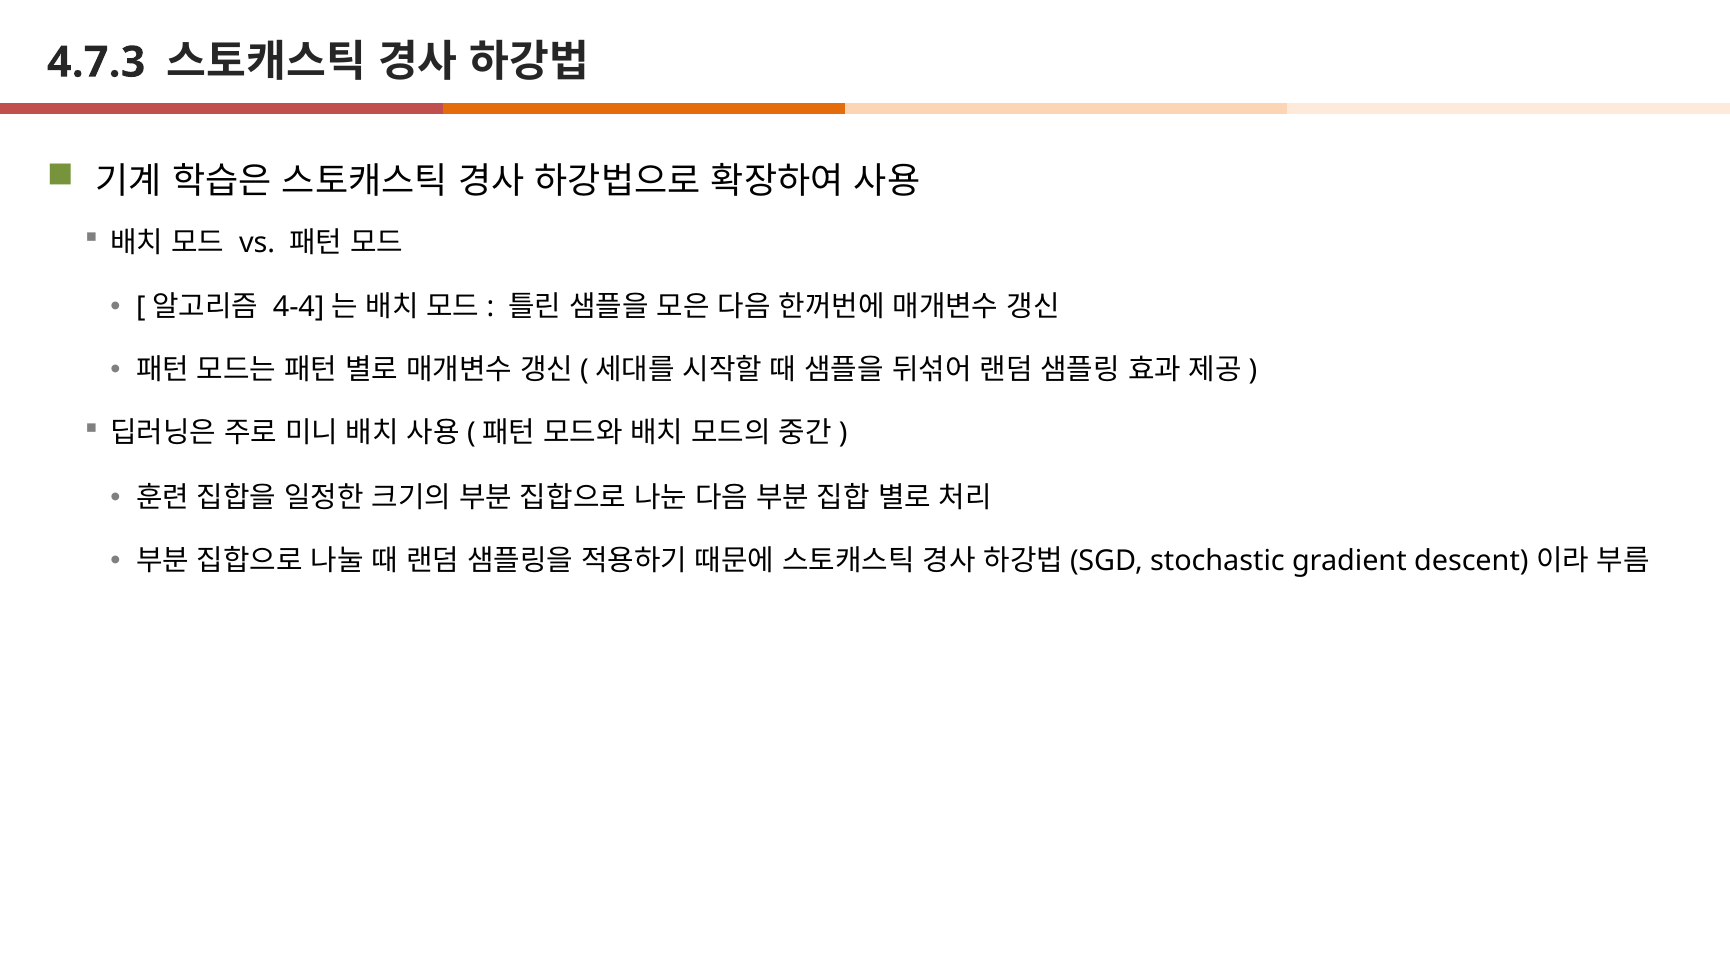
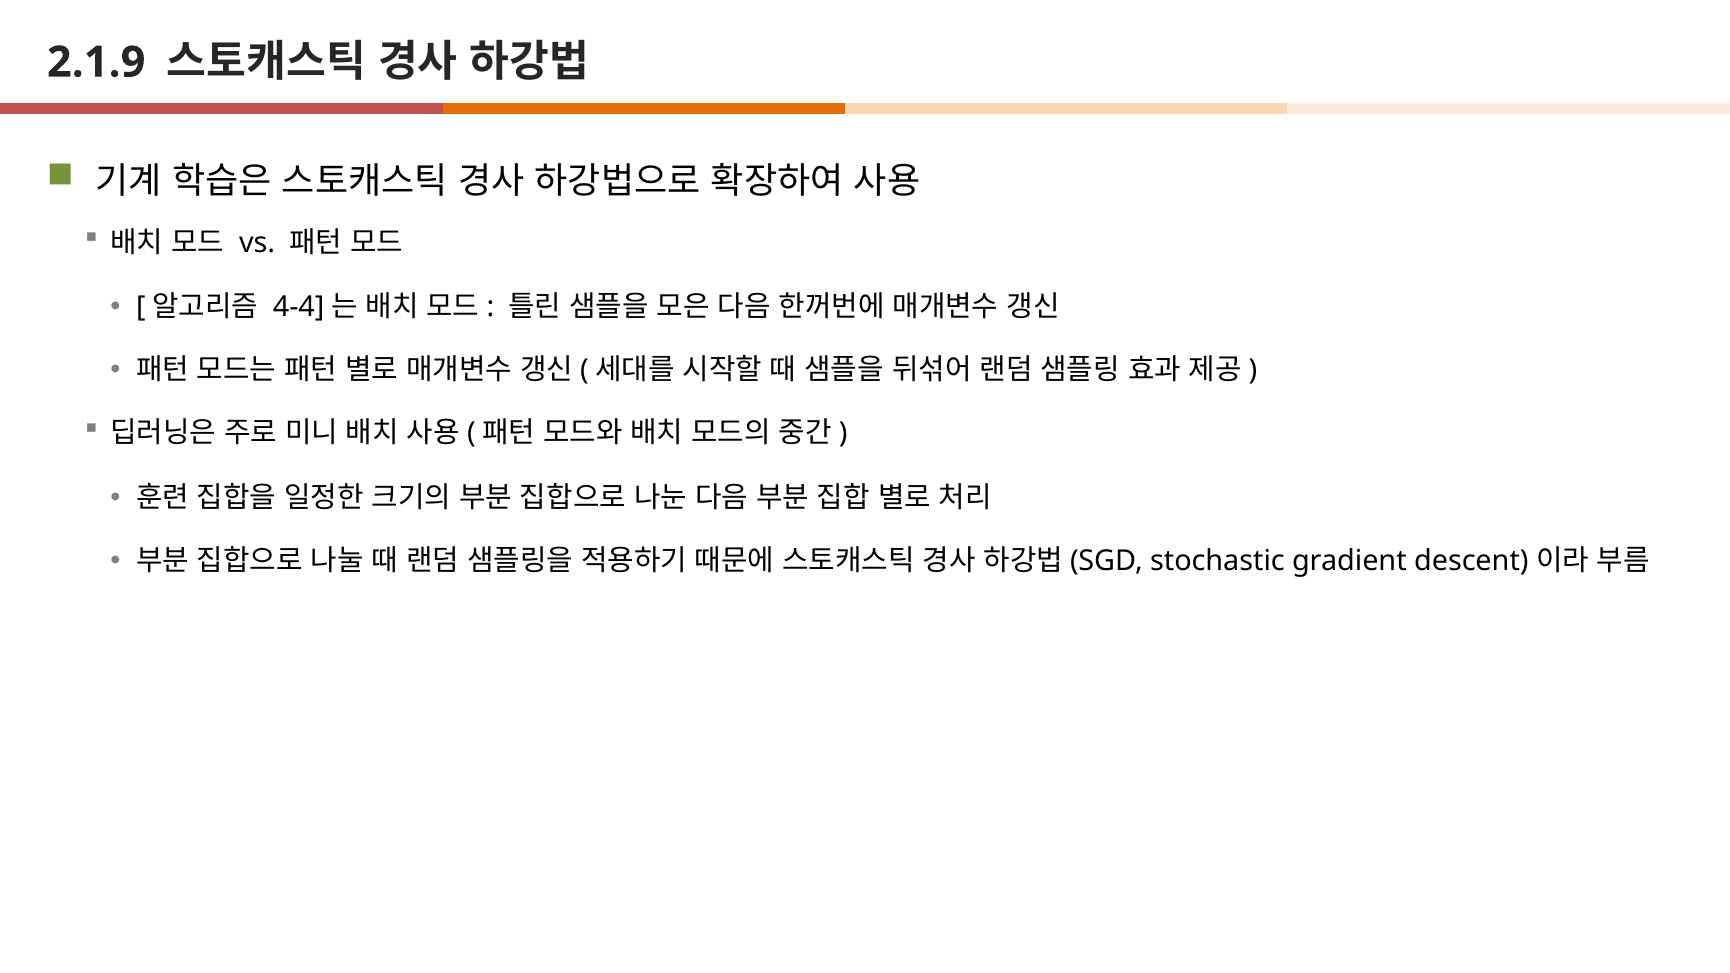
4.7.3: 4.7.3 -> 2.1.9 (96, 62)
